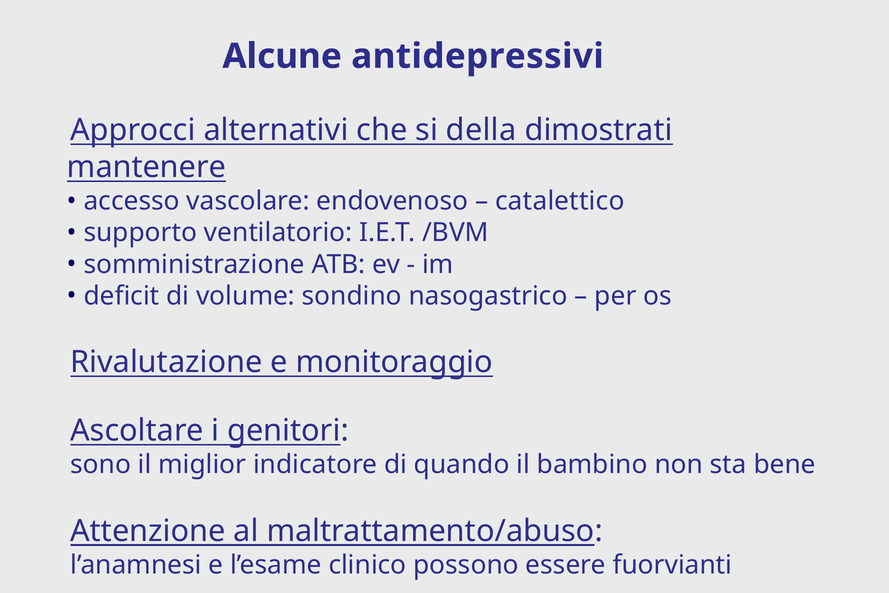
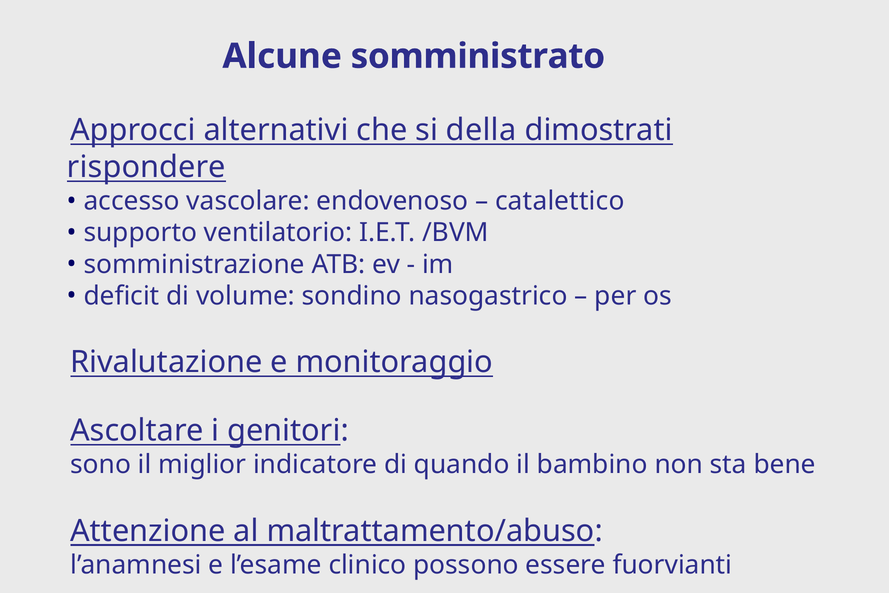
antidepressivi: antidepressivi -> somministrato (478, 56)
mantenere: mantenere -> rispondere (146, 167)
